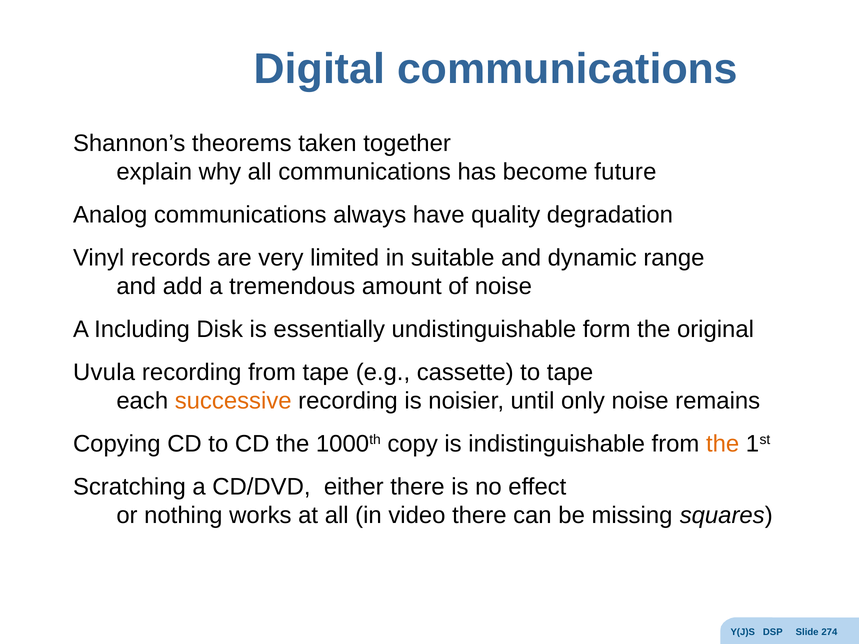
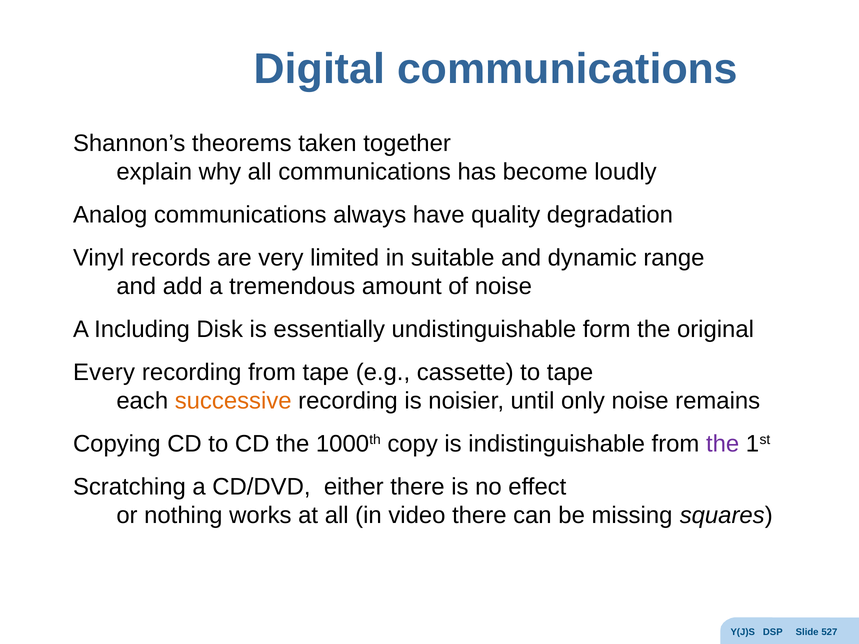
future: future -> loudly (625, 172)
Uvula: Uvula -> Every (104, 372)
the colour: orange -> purple (723, 444)
274: 274 -> 527 (829, 632)
